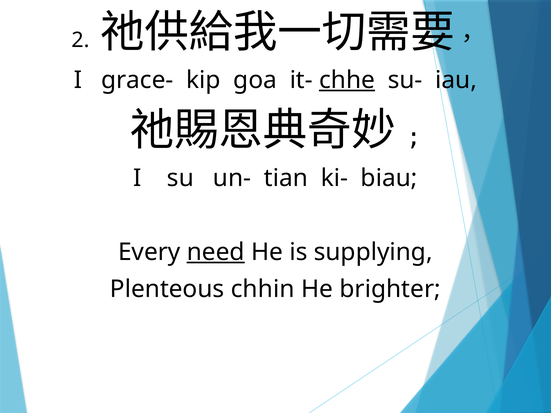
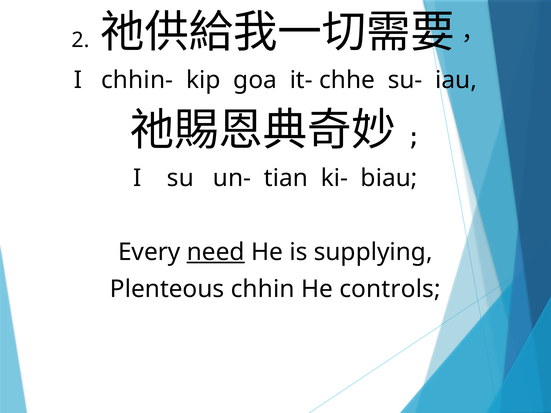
grace-: grace- -> chhin- (137, 80)
chhe underline: present -> none (347, 80)
brighter: brighter -> controls (390, 289)
